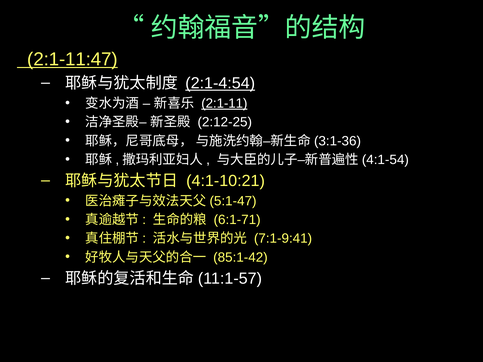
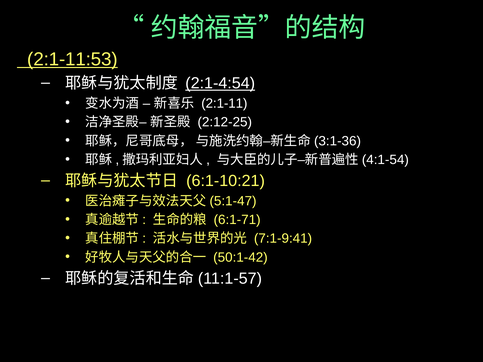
2:1-11:47: 2:1-11:47 -> 2:1-11:53 (72, 59)
2:1-11 underline: present -> none (224, 103)
4:1-10:21: 4:1-10:21 -> 6:1-10:21 (226, 181)
85:1-42: 85:1-42 -> 50:1-42 (240, 257)
